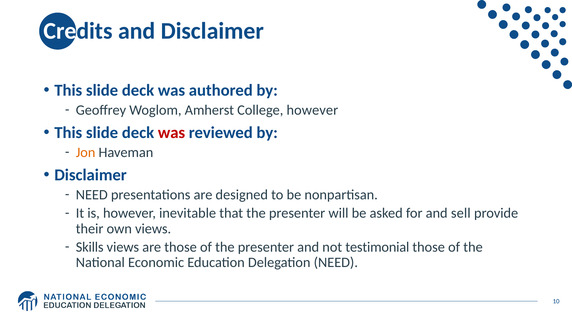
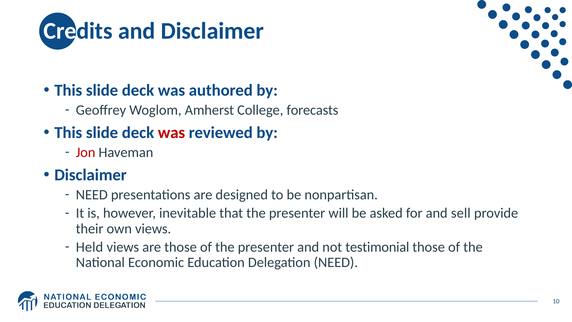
College however: however -> forecasts (312, 110)
Jon colour: orange -> red (86, 152)
Skills: Skills -> Held (90, 247)
